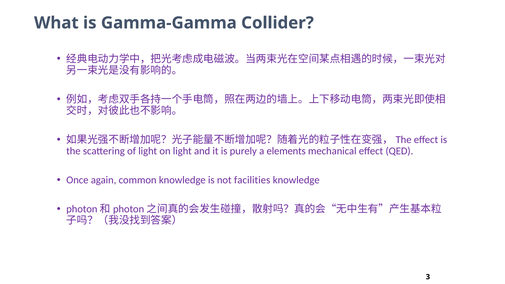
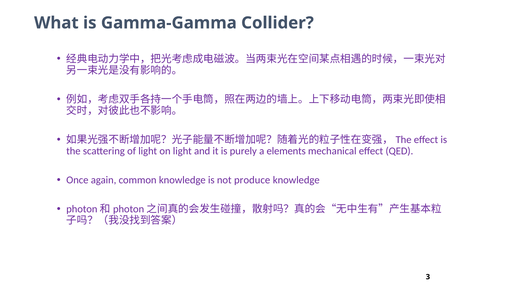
facilities: facilities -> produce (252, 180)
